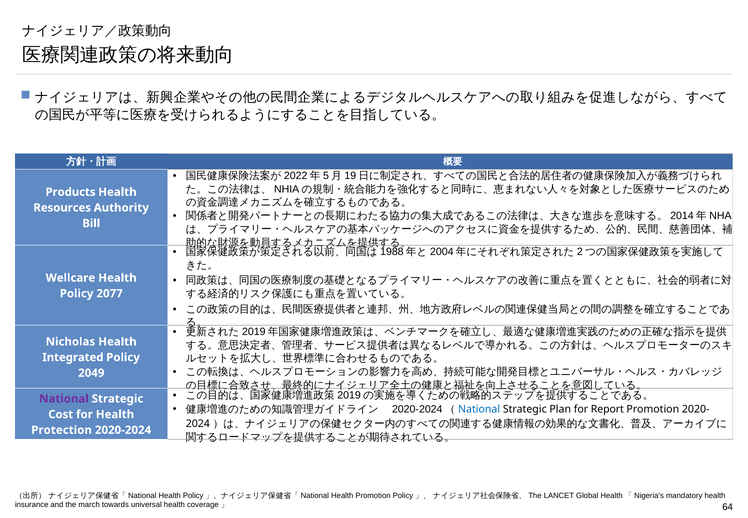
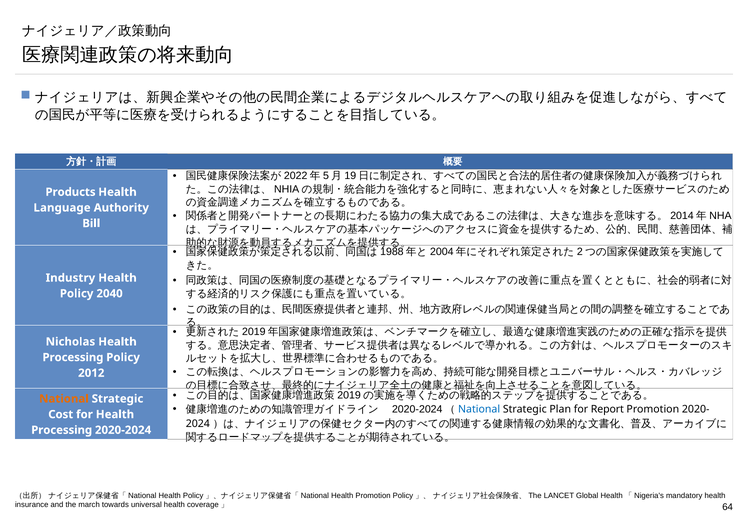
Resources: Resources -> Language (62, 208)
Wellcare: Wellcare -> Industry (70, 278)
2077: 2077 -> 2040 (110, 293)
Integrated: Integrated -> Processing (73, 357)
2049: 2049 -> 2012 (91, 373)
National colour: purple -> orange (64, 399)
Protection: Protection -> Processing (62, 430)
